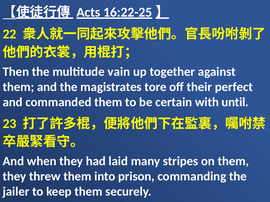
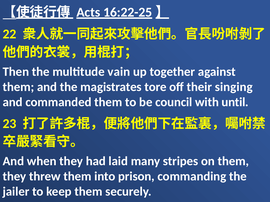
perfect: perfect -> singing (234, 87)
certain: certain -> council (174, 102)
